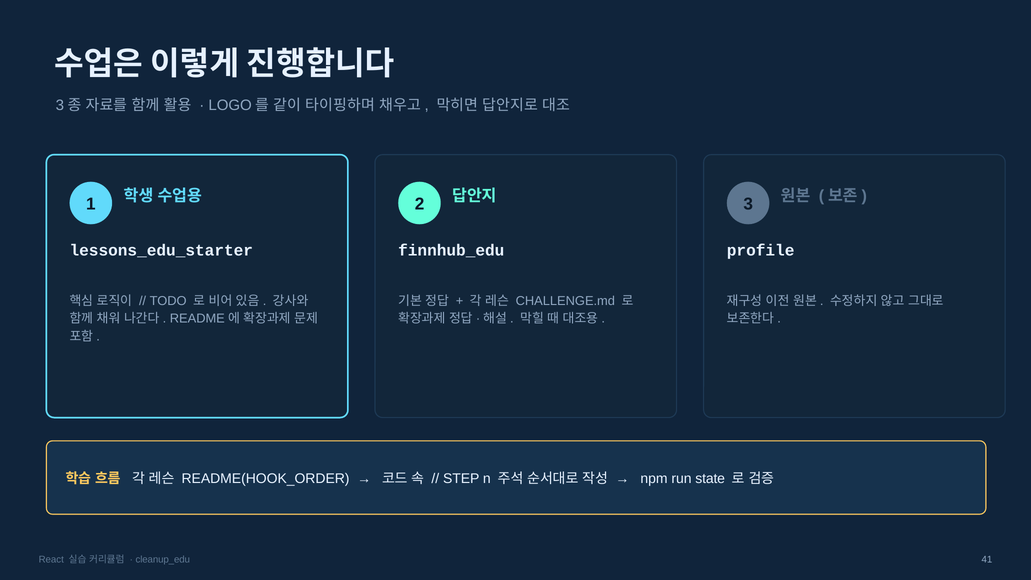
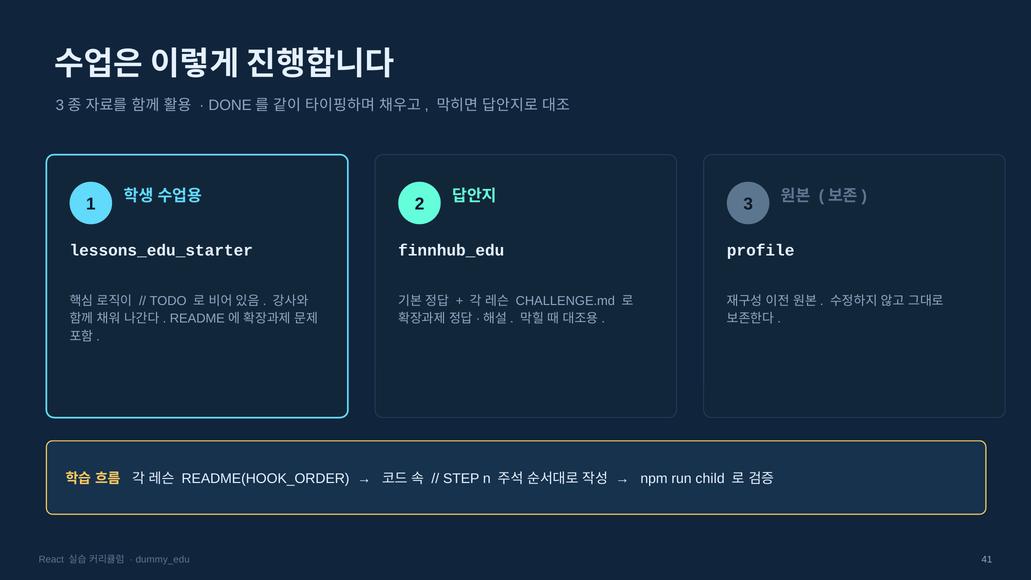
LOGO: LOGO -> DONE (230, 105)
state: state -> child (710, 478)
cleanup_edu: cleanup_edu -> dummy_edu (163, 560)
